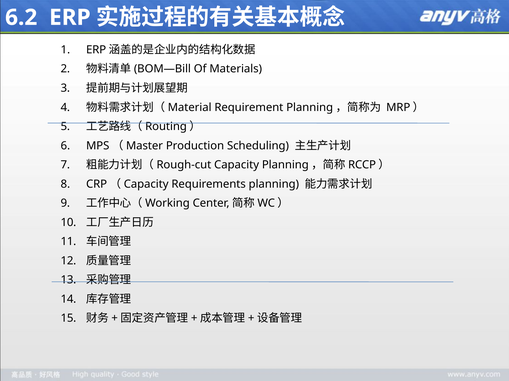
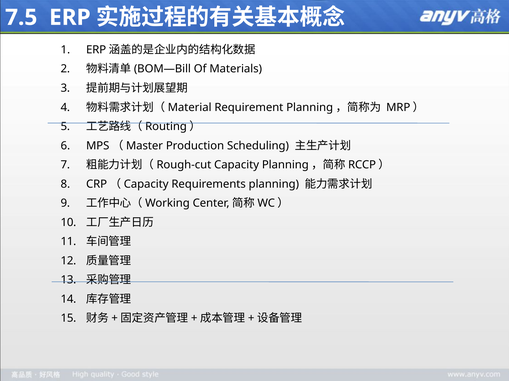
6.2: 6.2 -> 7.5 (21, 17)
